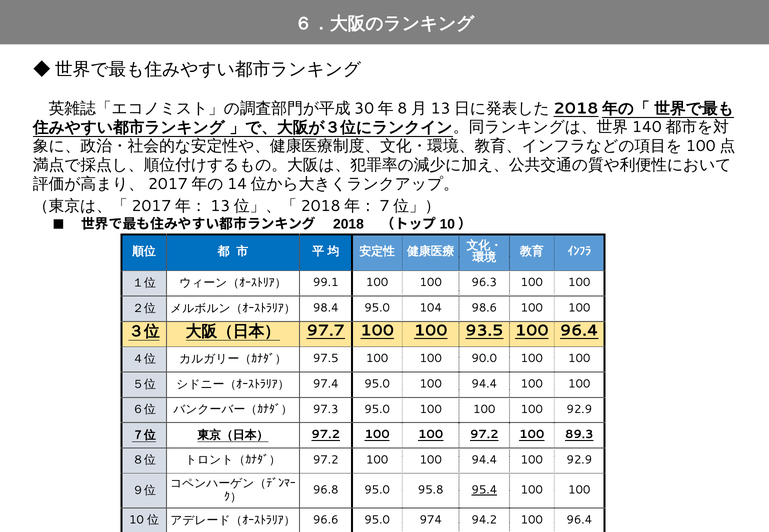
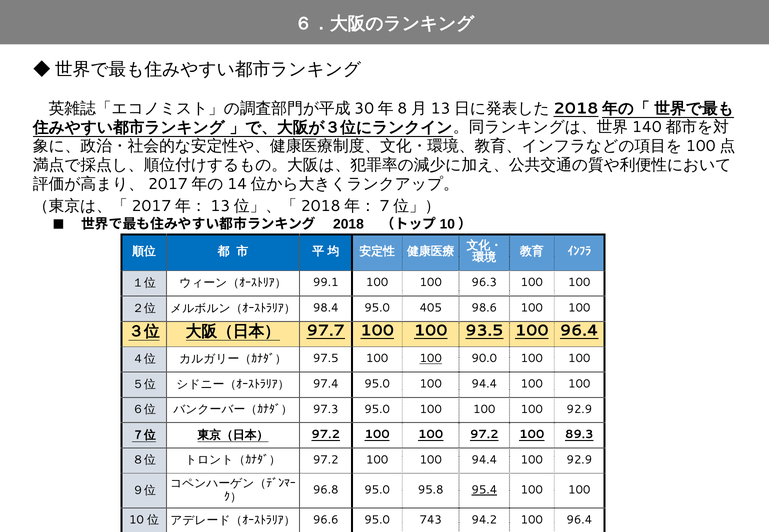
104: 104 -> 405 (431, 308)
100 underline: none -> present (431, 359)
974: 974 -> 743 (431, 520)
